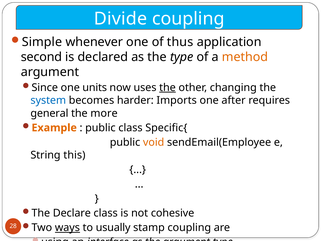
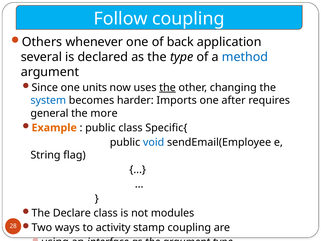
Divide: Divide -> Follow (121, 19)
Simple: Simple -> Others (42, 42)
thus: thus -> back (180, 42)
second: second -> several (41, 57)
method colour: orange -> blue (245, 57)
void colour: orange -> blue (154, 142)
this: this -> flag (74, 155)
cohesive: cohesive -> modules (173, 213)
ways underline: present -> none (67, 227)
usually: usually -> activity (113, 227)
